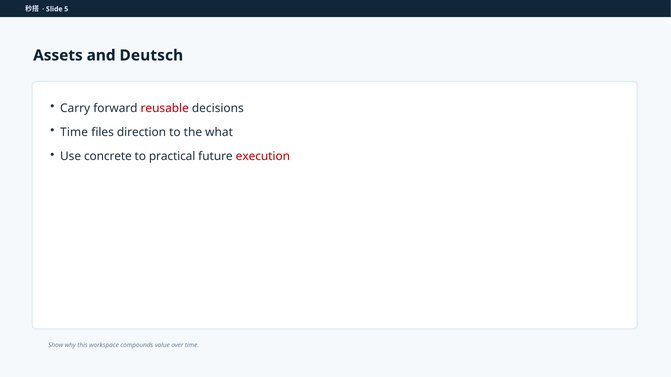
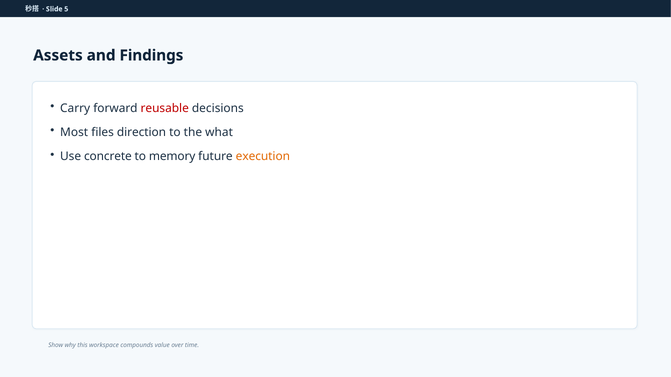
Deutsch: Deutsch -> Findings (151, 55)
Time: Time -> Most (74, 133)
practical: practical -> memory (172, 157)
execution colour: red -> orange (263, 157)
